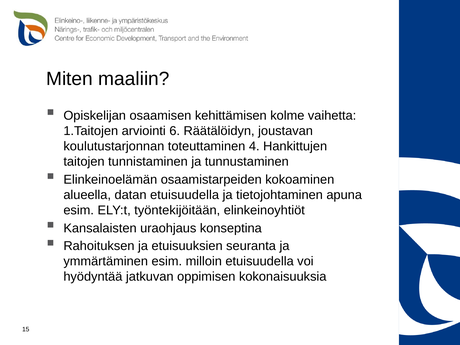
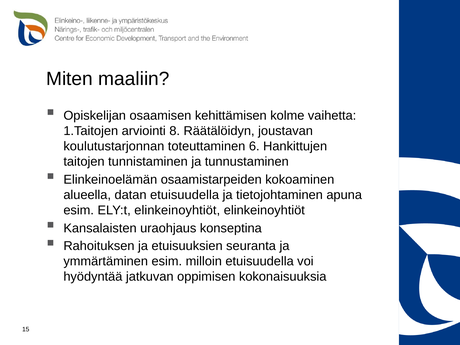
6: 6 -> 8 (175, 131)
4: 4 -> 6 (254, 146)
ELY:t työntekijöitään: työntekijöitään -> elinkeinoyhtiöt (177, 210)
